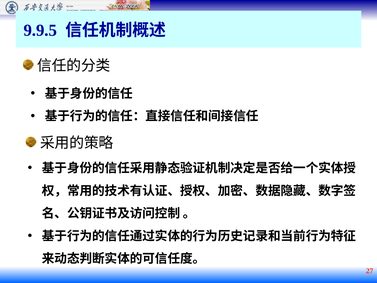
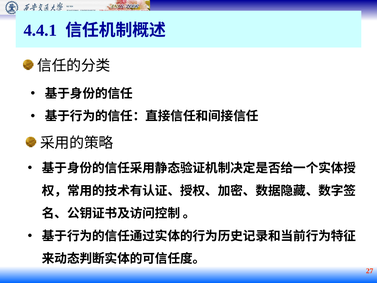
9.9.5: 9.9.5 -> 4.4.1 (40, 30)
